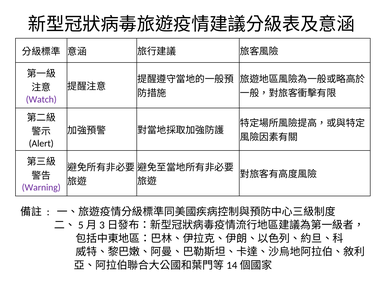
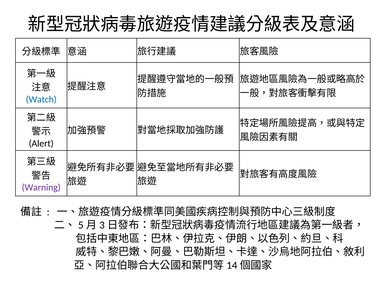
Watch colour: purple -> blue (41, 99)
